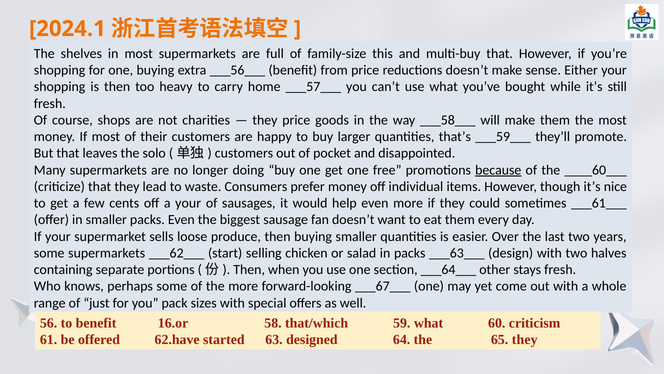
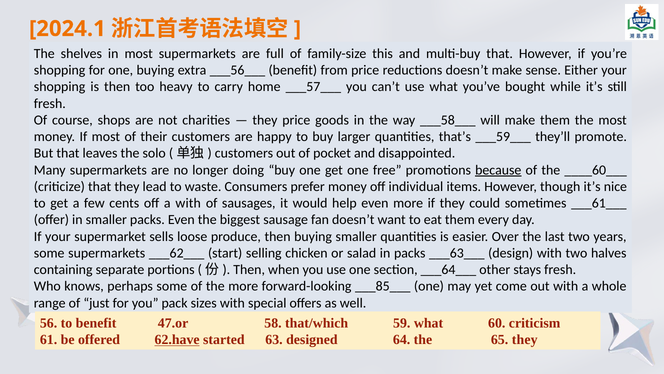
a your: your -> with (188, 203)
___67___: ___67___ -> ___85___ (383, 286)
16.or: 16.or -> 47.or (173, 323)
62.have underline: none -> present (177, 339)
